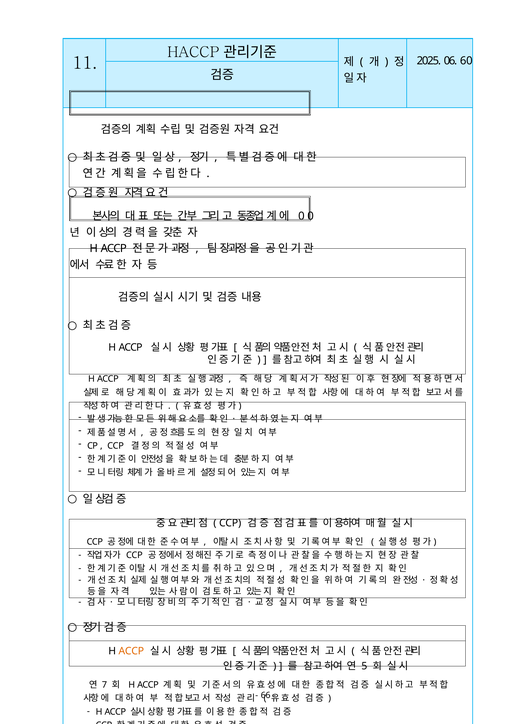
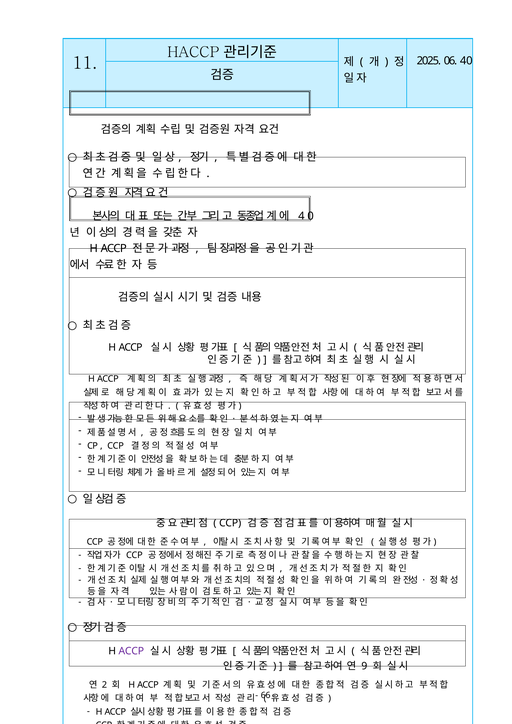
60: 60 -> 40 (466, 61)
0: 0 -> 4 (301, 216)
ACCP colour: orange -> purple (131, 651)
5: 5 -> 9 (364, 666)
7: 7 -> 2 (104, 685)
